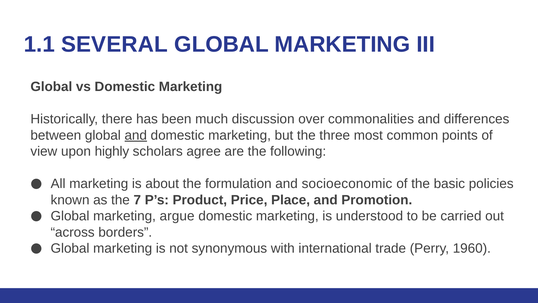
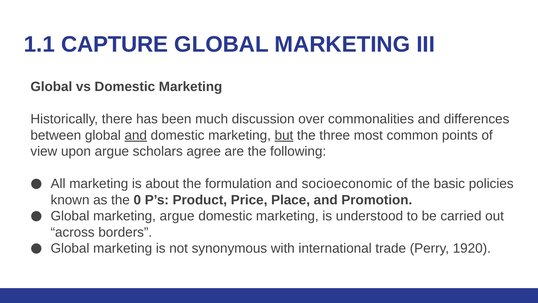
SEVERAL: SEVERAL -> CAPTURE (115, 45)
but underline: none -> present (284, 135)
upon highly: highly -> argue (112, 151)
7: 7 -> 0 (137, 200)
1960: 1960 -> 1920 (472, 248)
